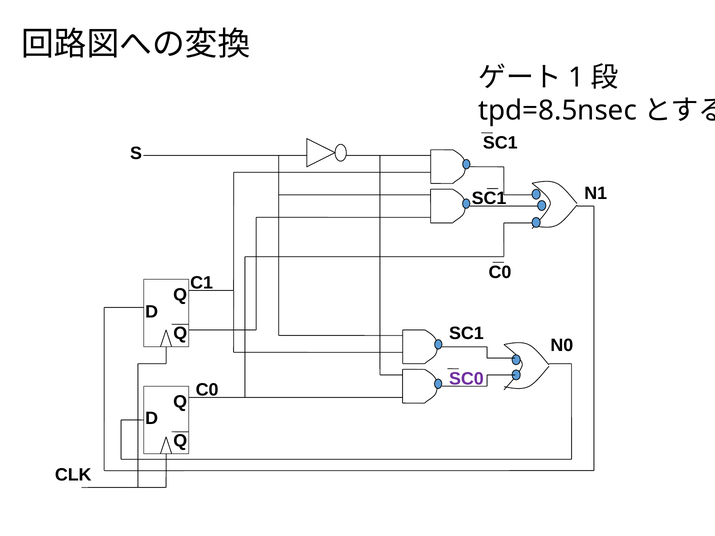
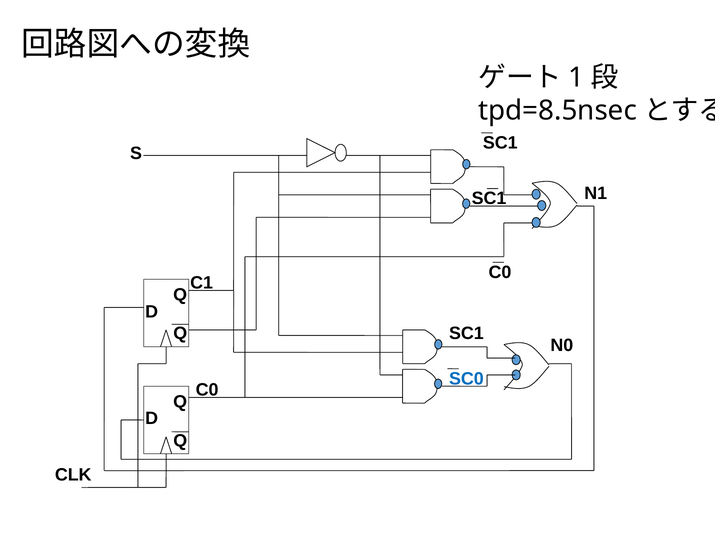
SC0 colour: purple -> blue (466, 379)
